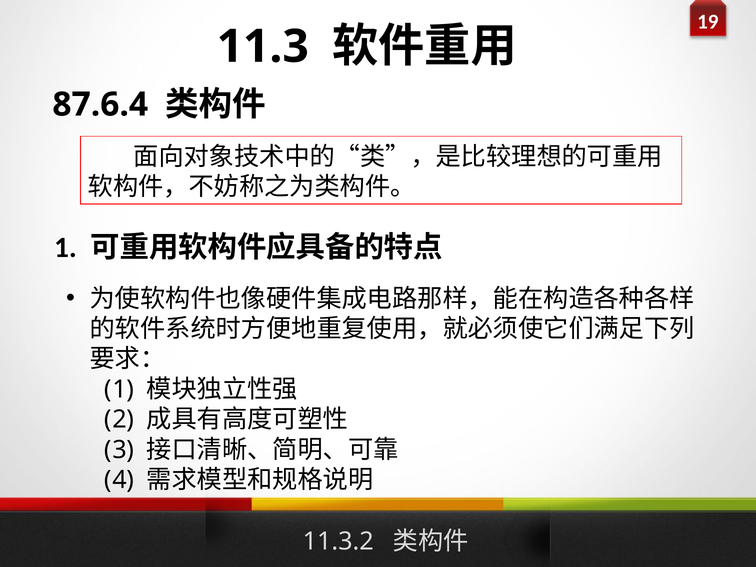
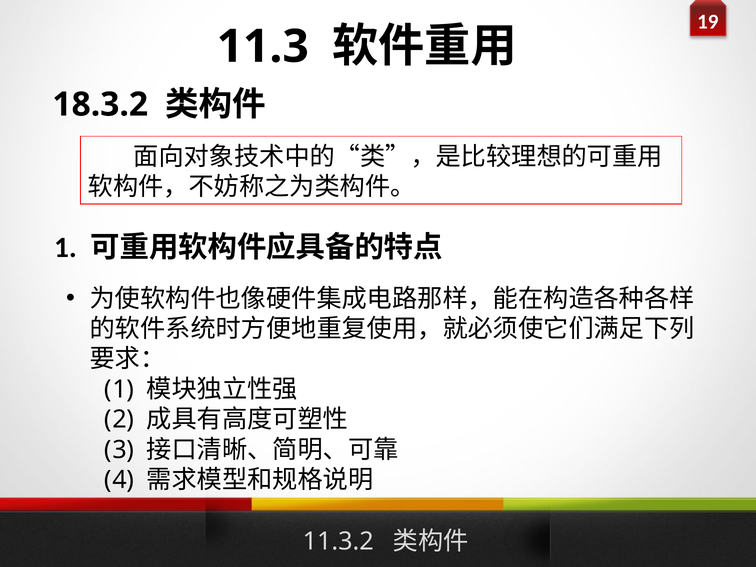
87.6.4: 87.6.4 -> 18.3.2 (100, 105)
